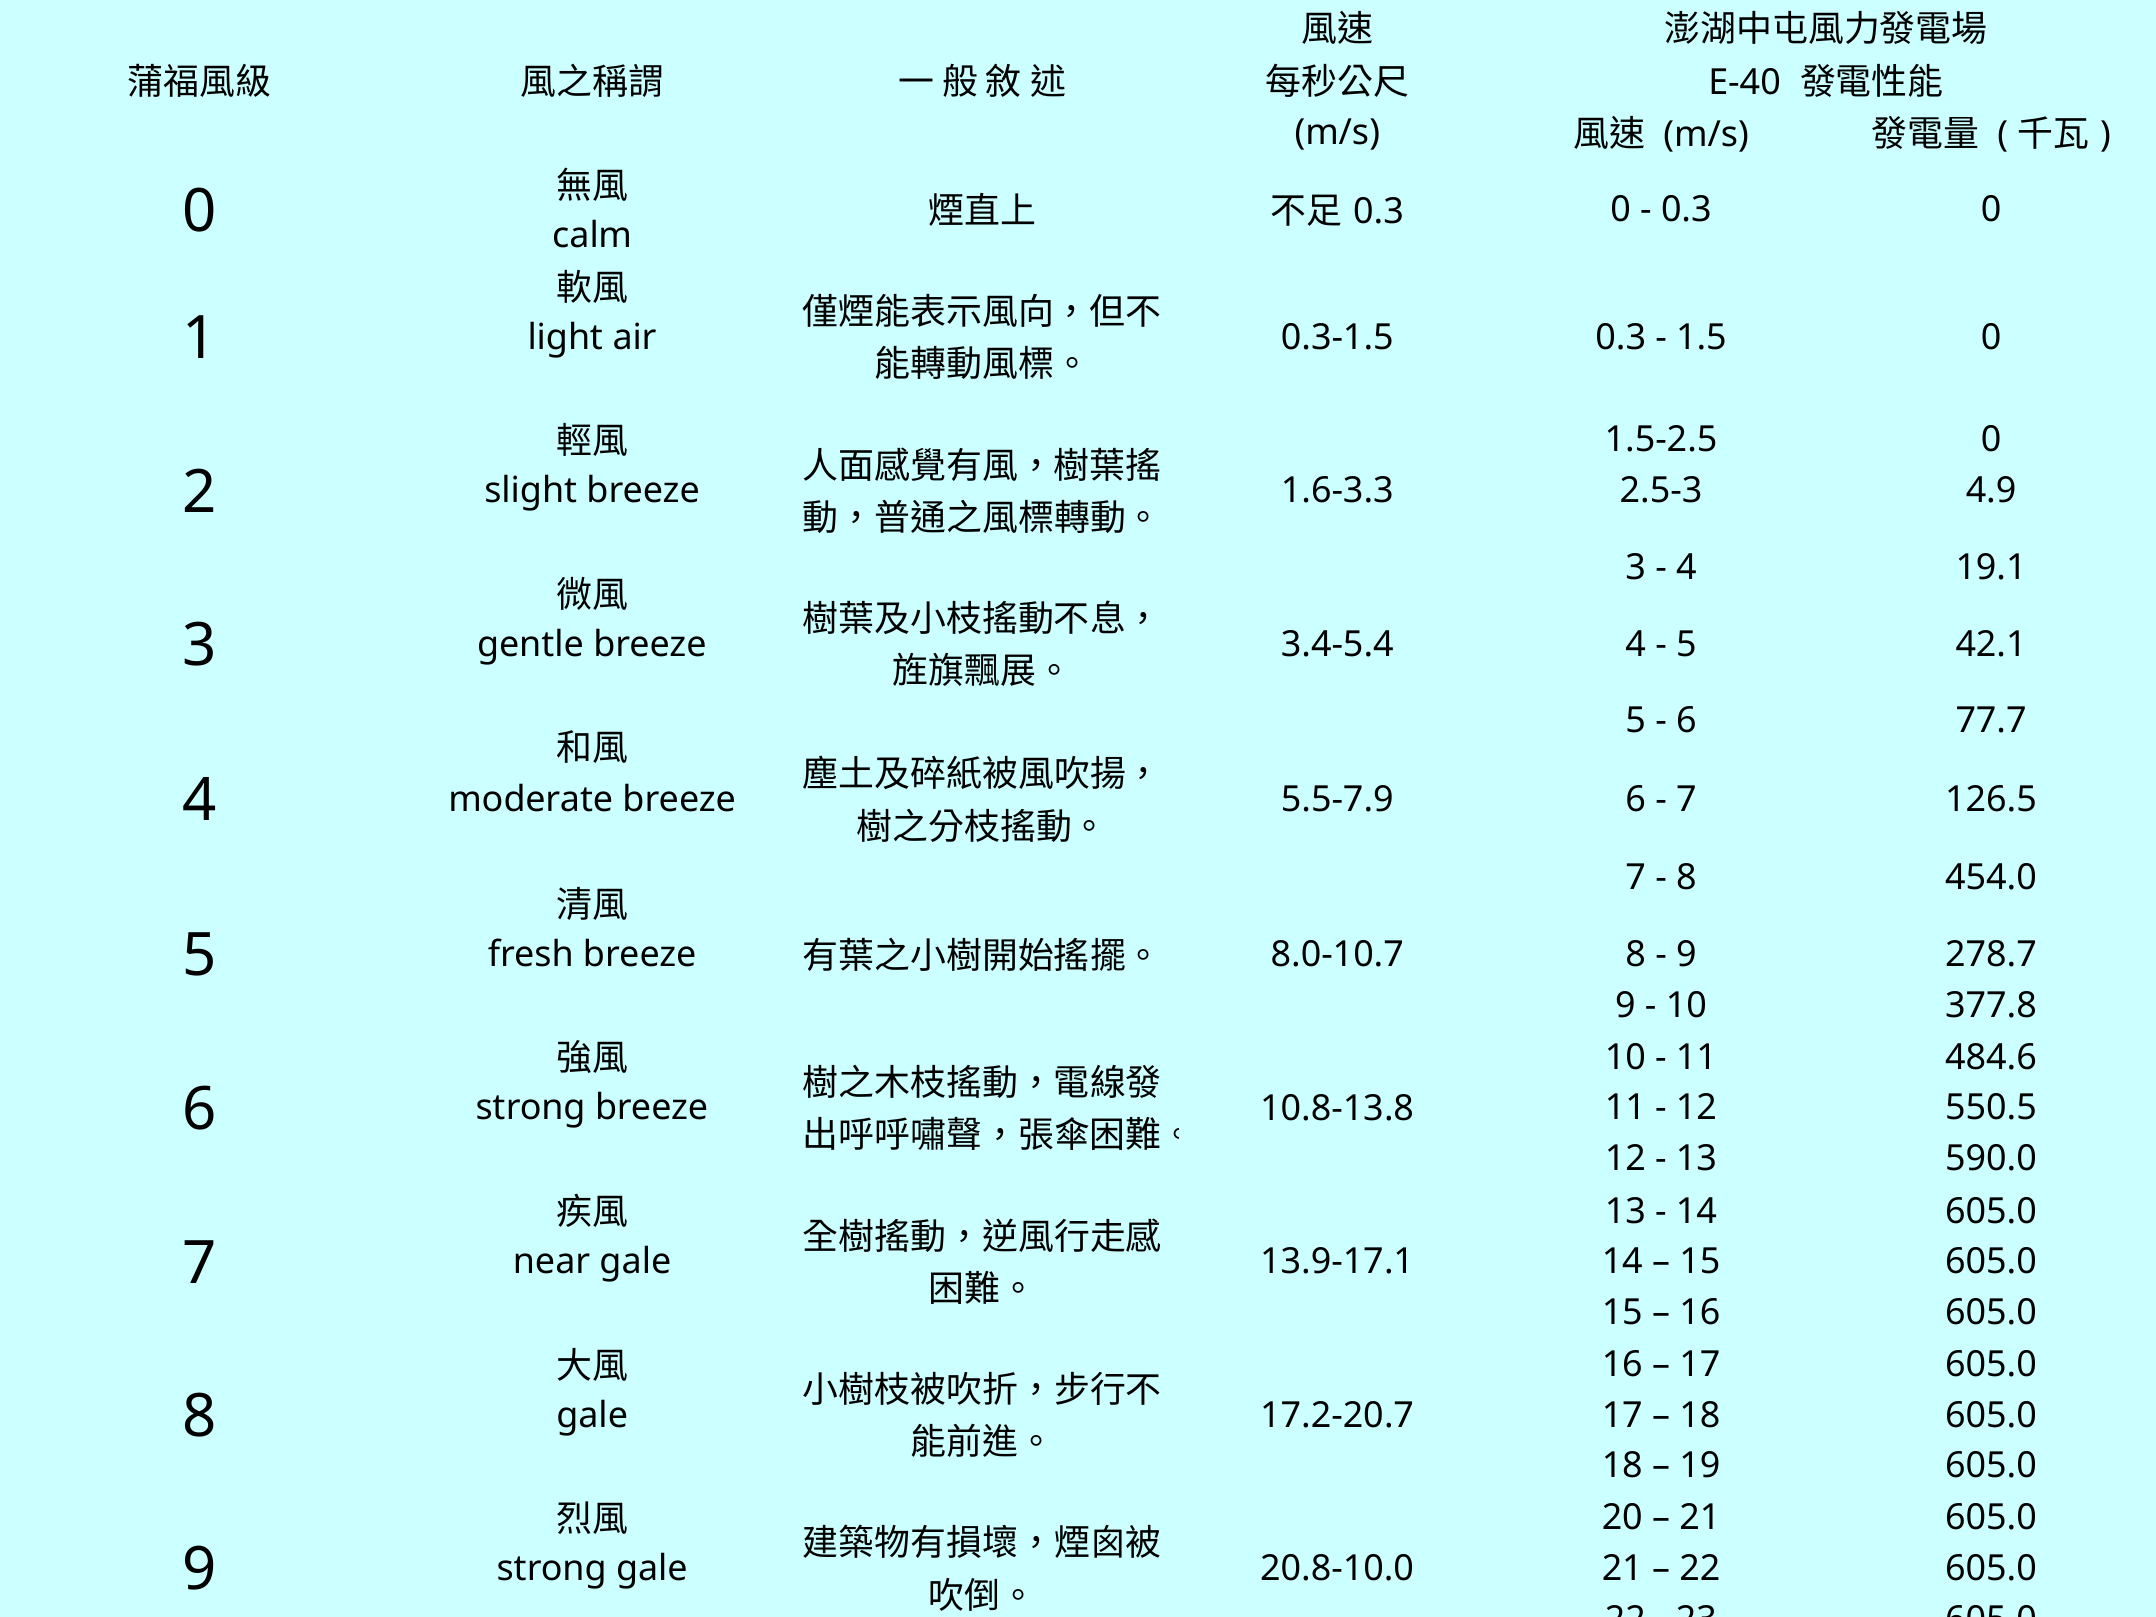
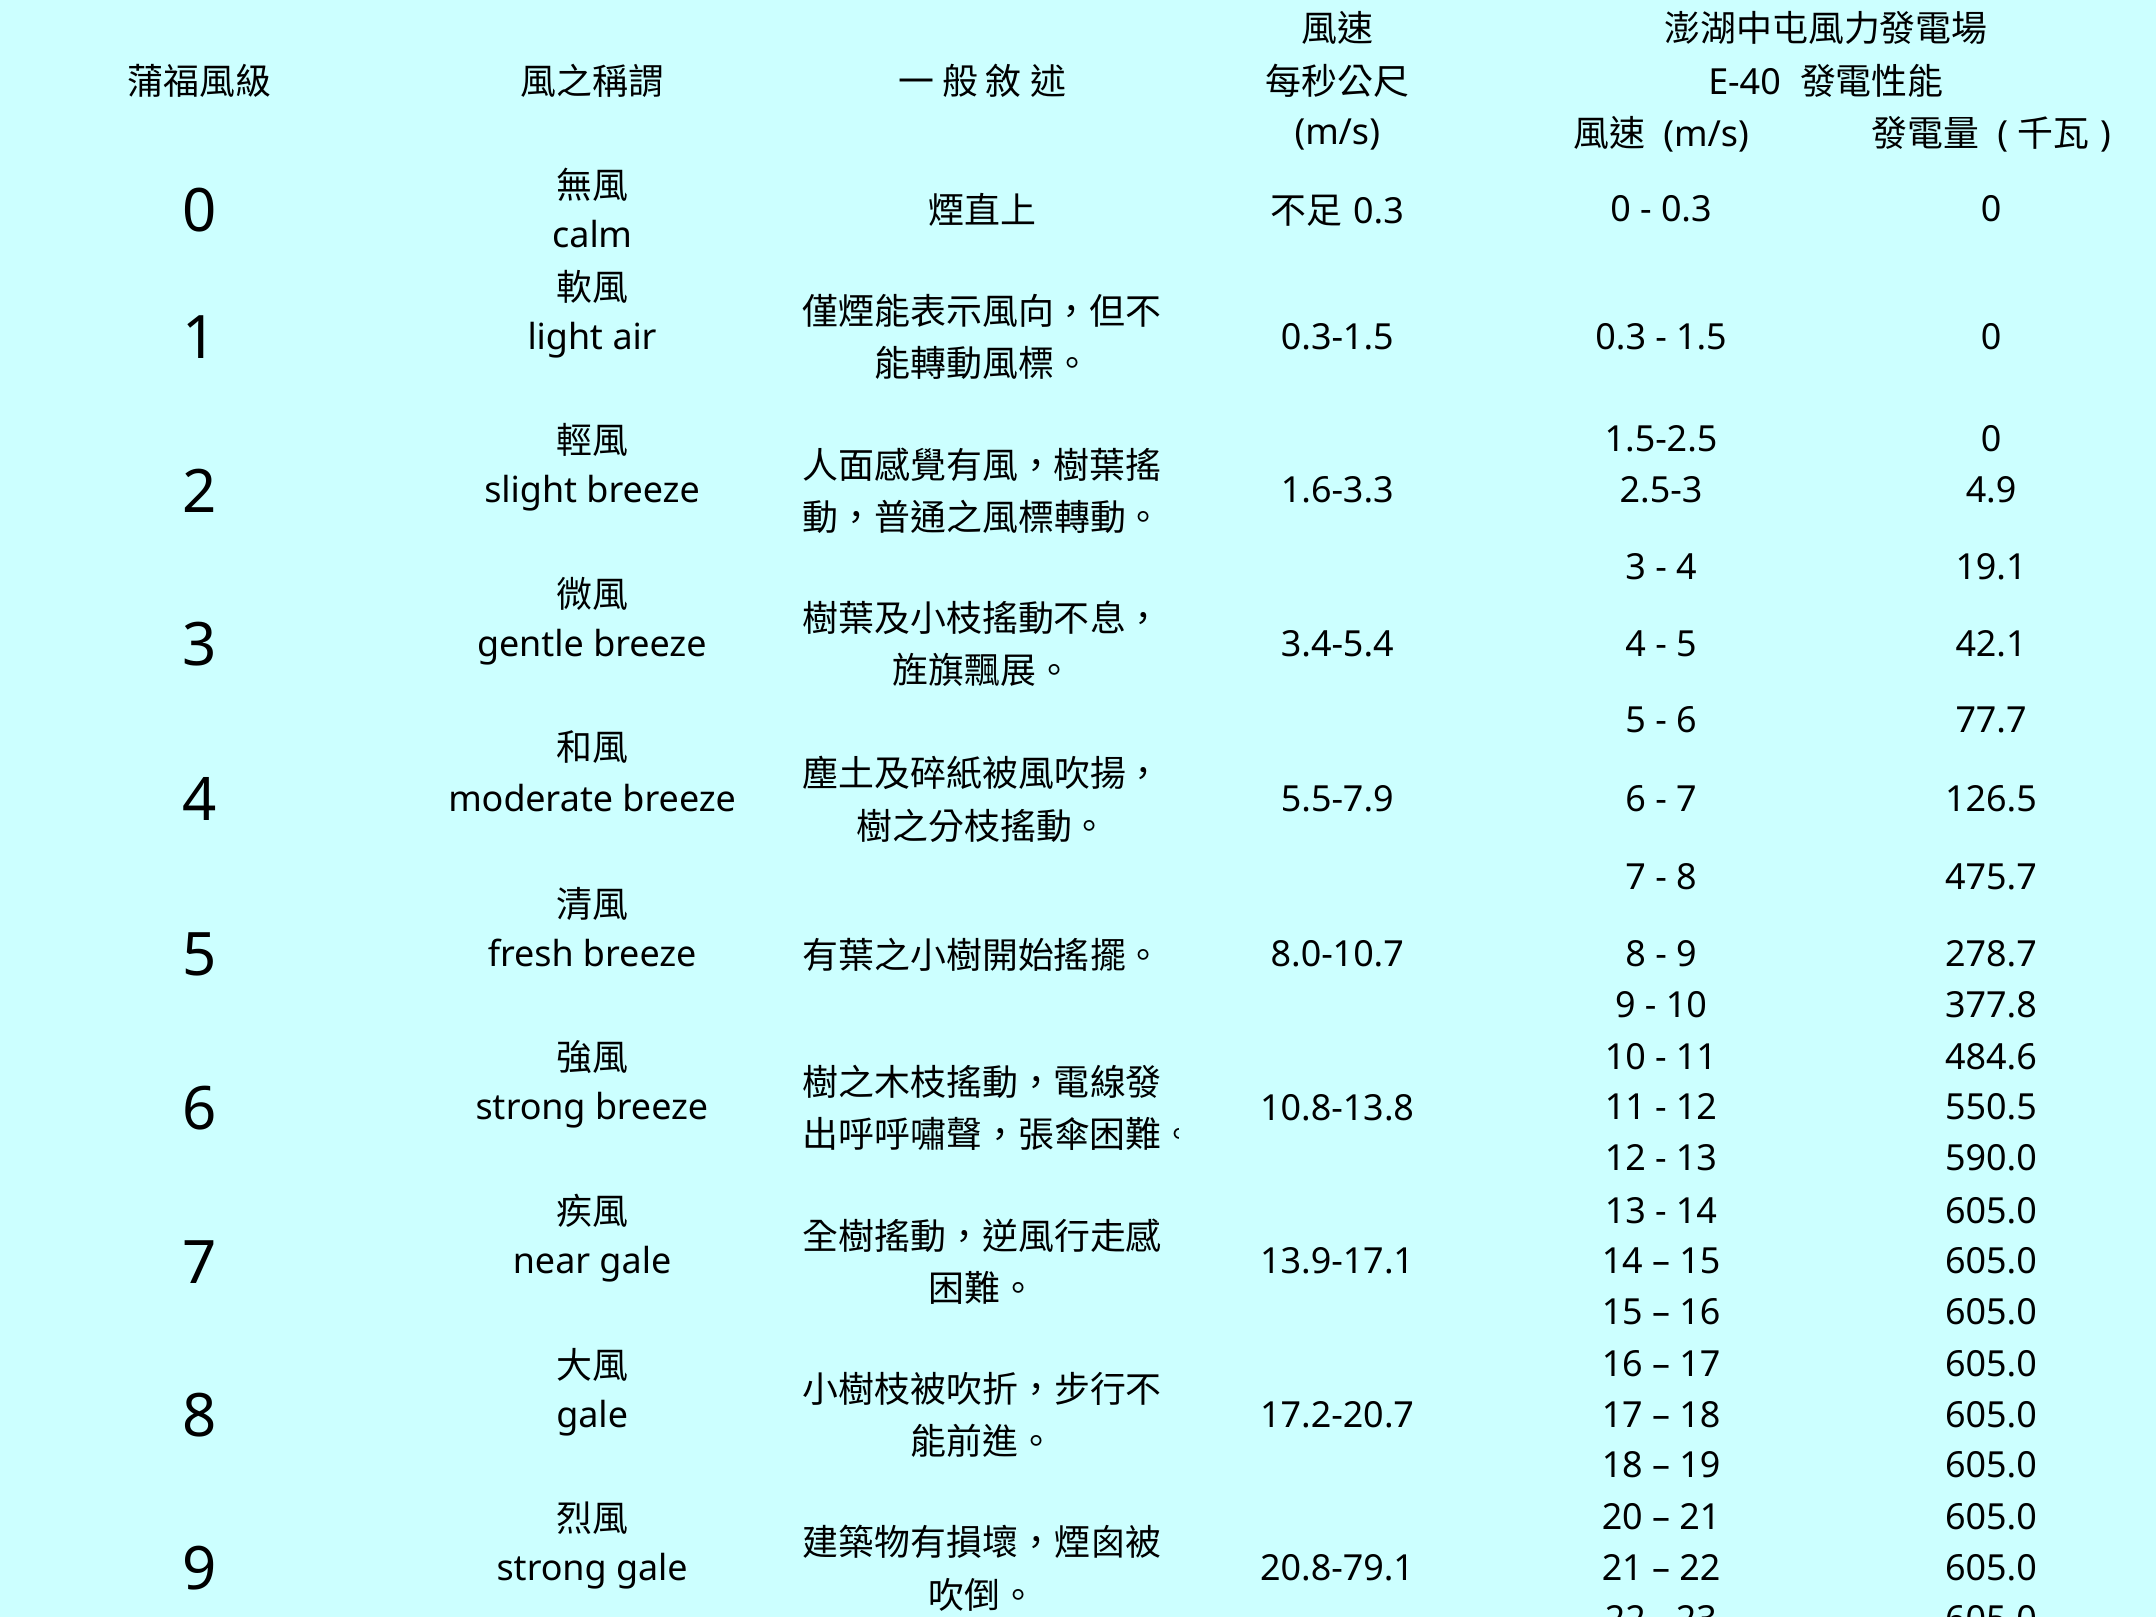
454.0: 454.0 -> 475.7 (1991, 878)
20.8-10.0: 20.8-10.0 -> 20.8-79.1 (1337, 1569)
